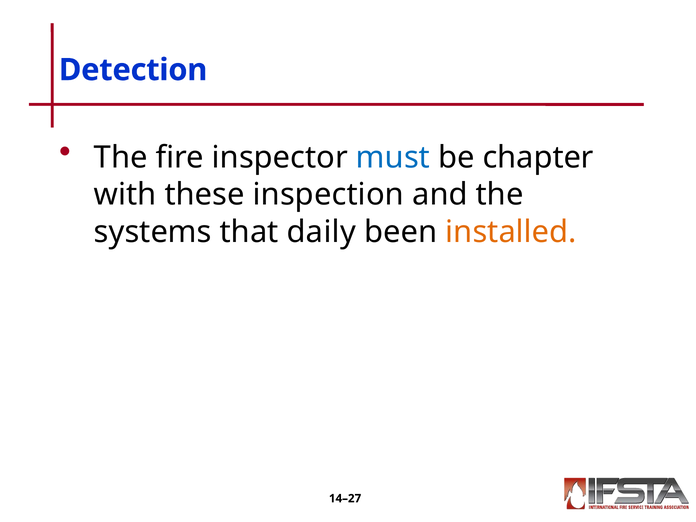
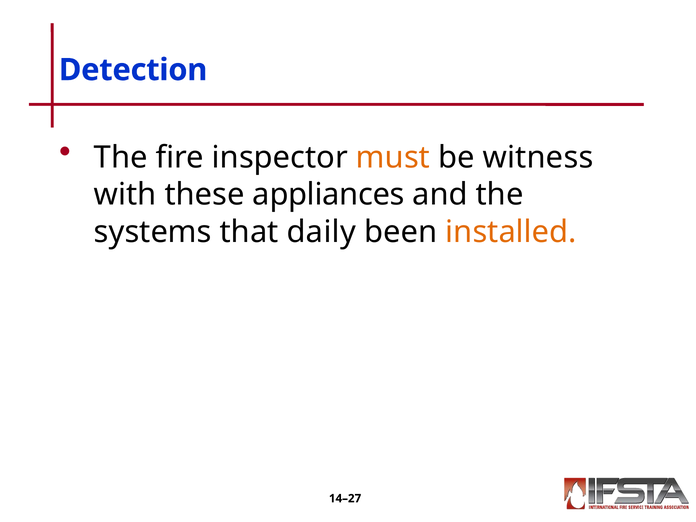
must colour: blue -> orange (393, 158)
chapter: chapter -> witness (538, 158)
inspection: inspection -> appliances (329, 195)
